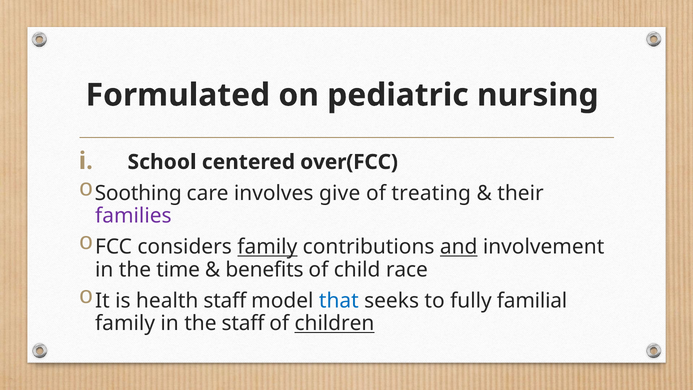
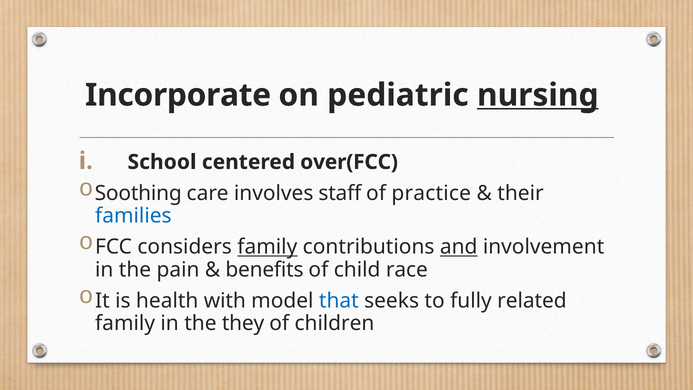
Formulated: Formulated -> Incorporate (178, 95)
nursing underline: none -> present (538, 95)
give: give -> staff (340, 193)
treating: treating -> practice (431, 193)
families colour: purple -> blue (133, 216)
time: time -> pain (178, 270)
health staff: staff -> with (225, 301)
familial: familial -> related (532, 301)
the staff: staff -> they (243, 323)
children underline: present -> none (334, 323)
